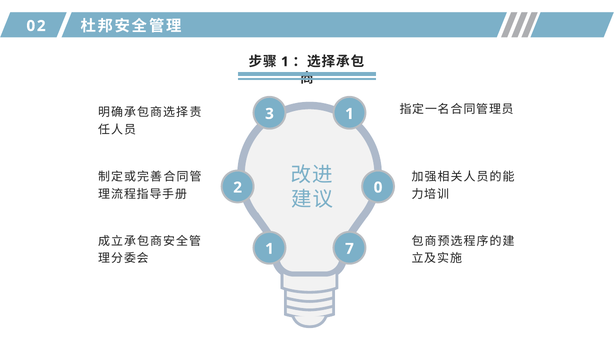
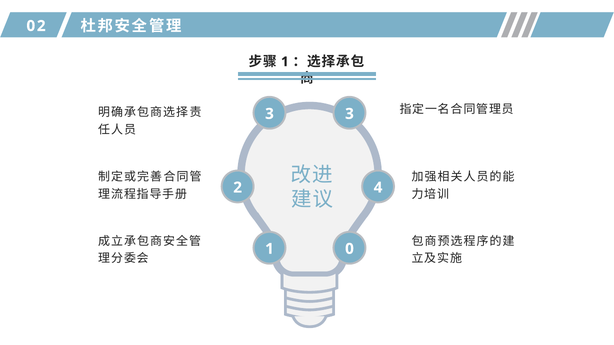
3 1: 1 -> 3 (349, 114)
0: 0 -> 4 (378, 188)
7: 7 -> 0 (349, 249)
